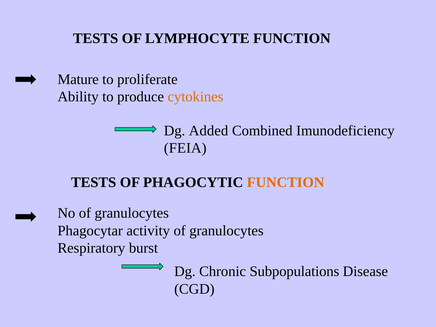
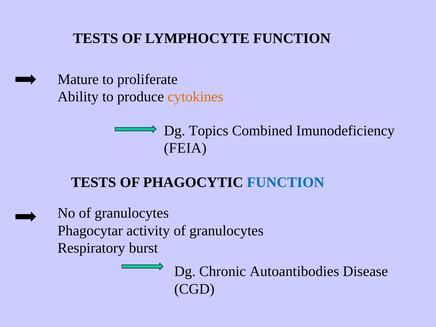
Added: Added -> Topics (209, 131)
FUNCTION colour: orange -> blue (286, 182)
Subpopulations: Subpopulations -> Autoantibodies (294, 272)
